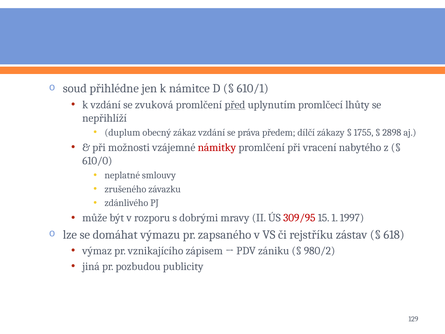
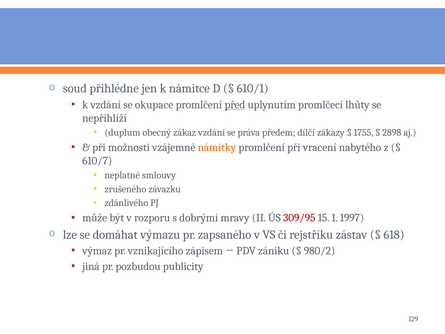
zvuková: zvuková -> okupace (154, 105)
námitky colour: red -> orange (217, 147)
610/0: 610/0 -> 610/7 (97, 161)
